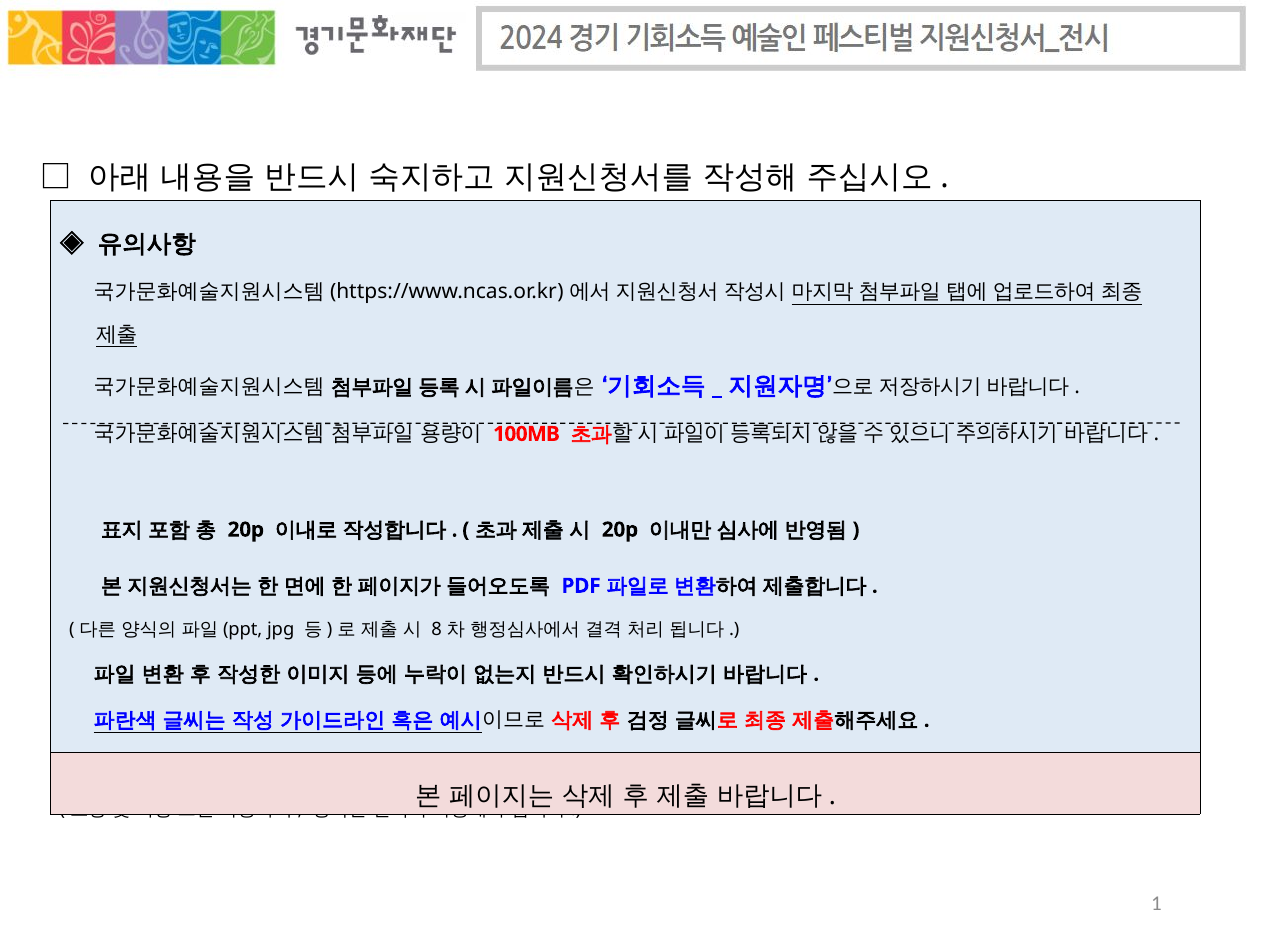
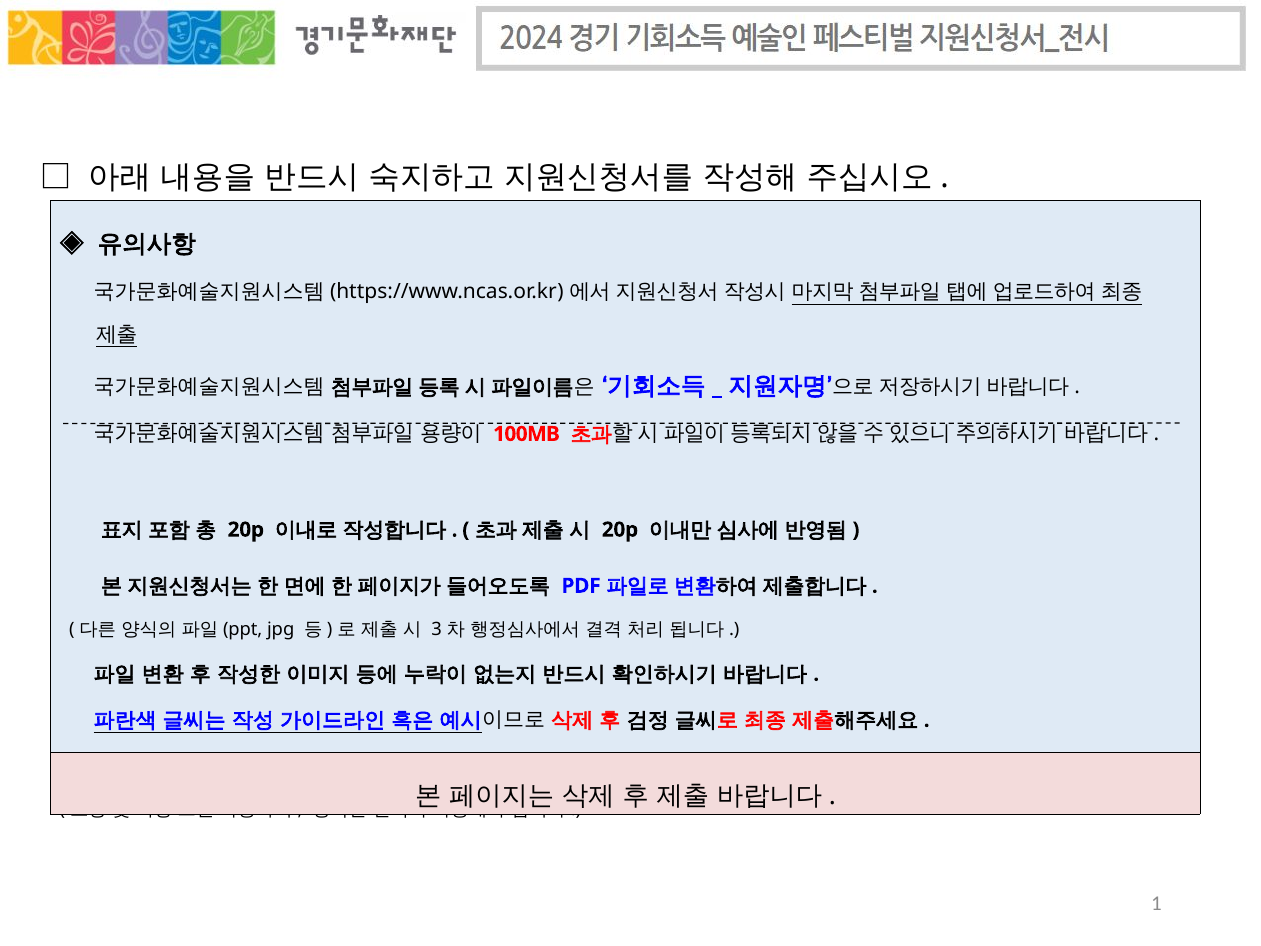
8: 8 -> 3 (437, 629)
